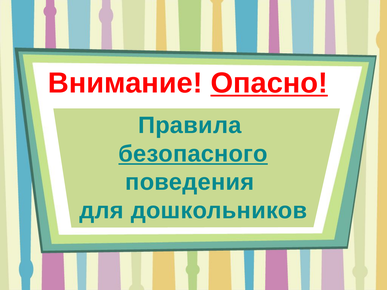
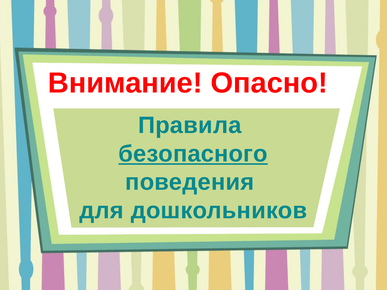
Опасно underline: present -> none (269, 83)
